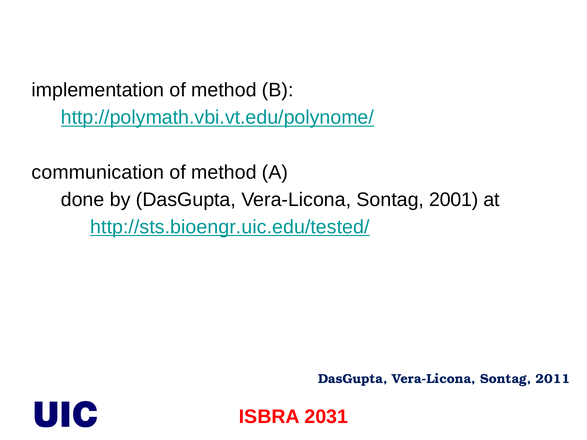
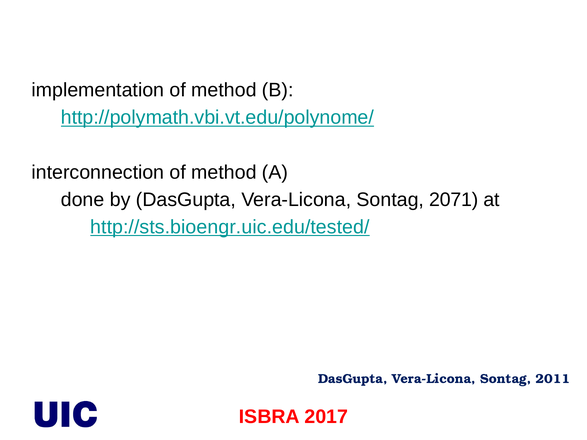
communication: communication -> interconnection (98, 172)
2001: 2001 -> 2071 (454, 200)
2031: 2031 -> 2017 (326, 417)
